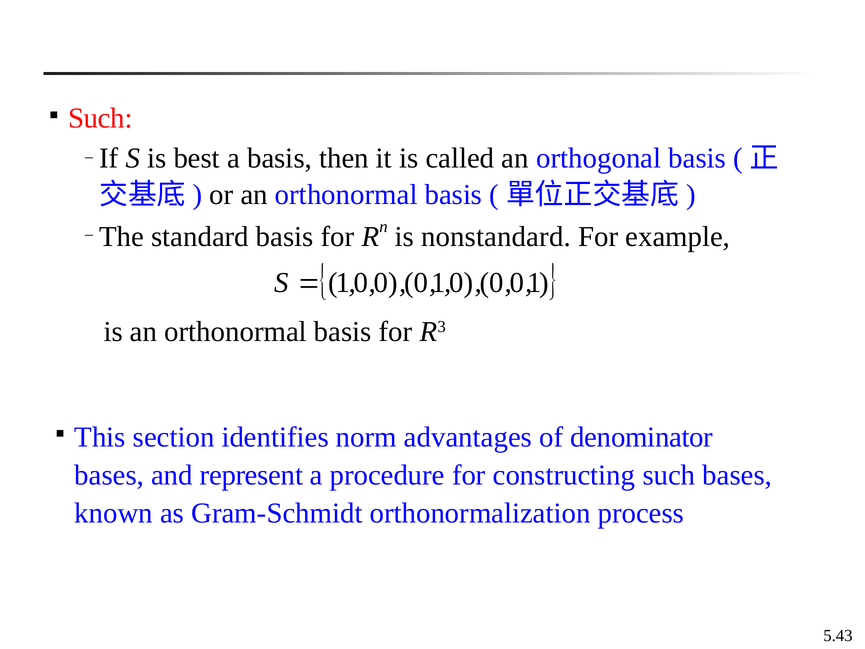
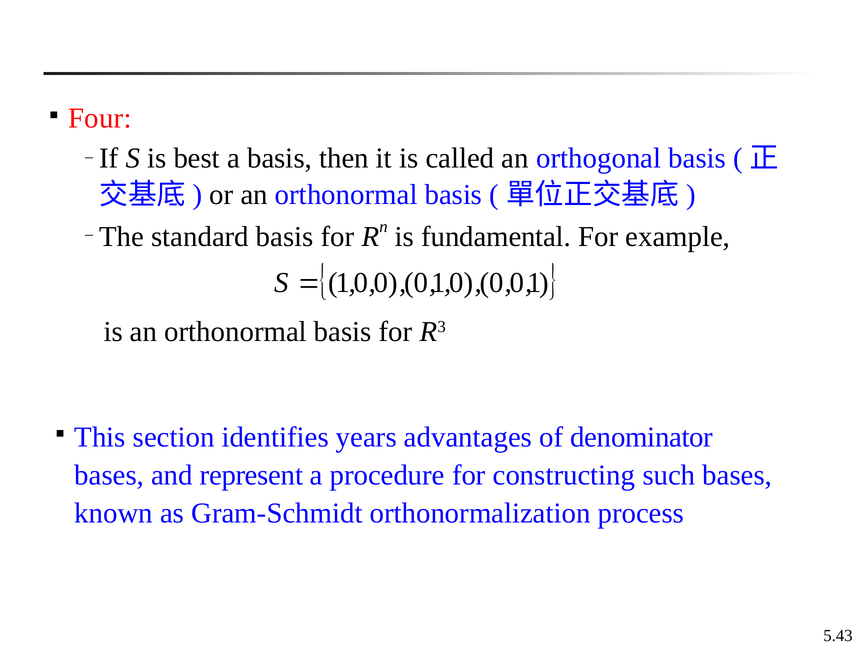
Such: Such -> Four (100, 118)
nonstandard: nonstandard -> fundamental (496, 237)
norm: norm -> years (366, 437)
